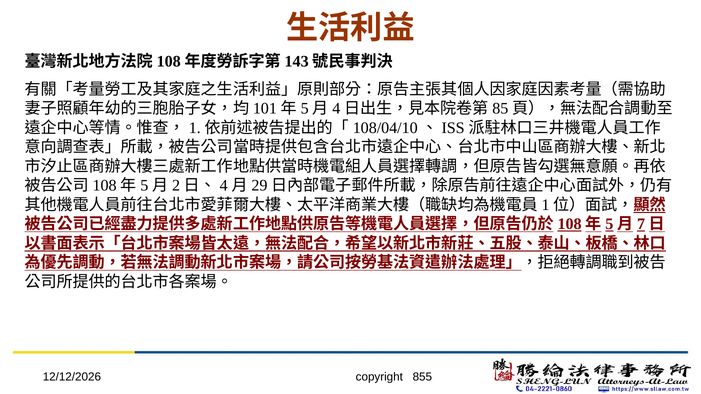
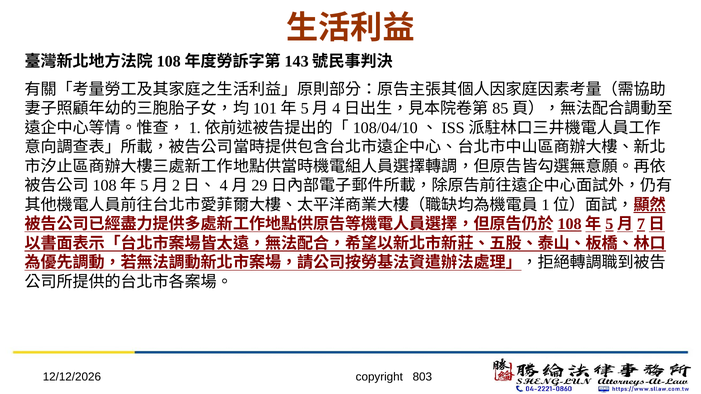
855: 855 -> 803 (422, 377)
